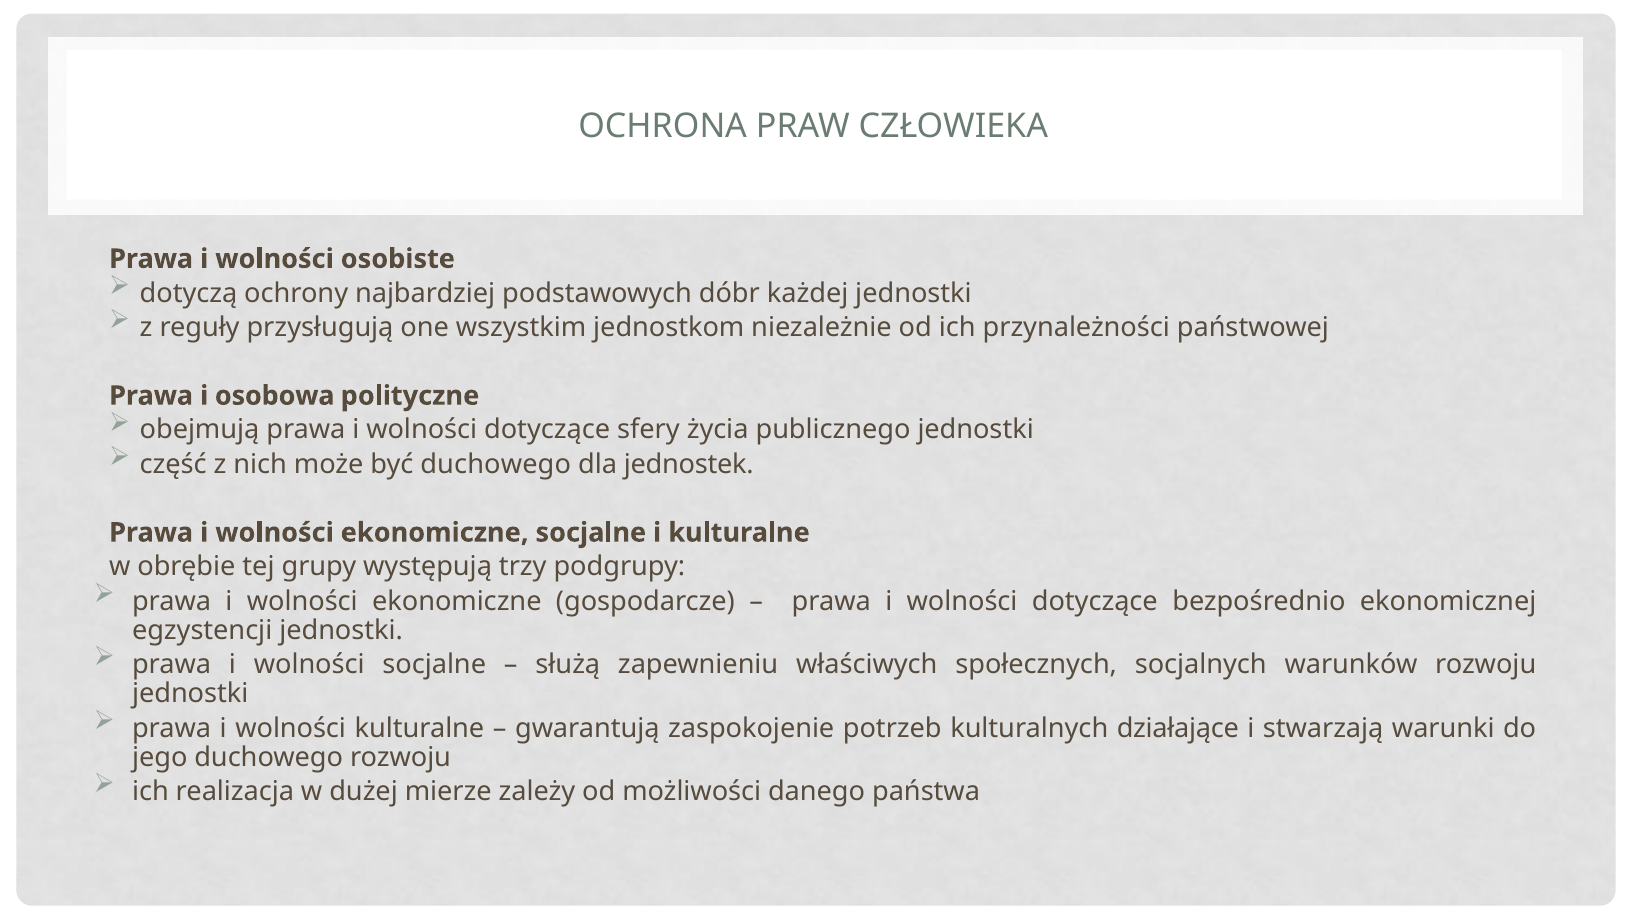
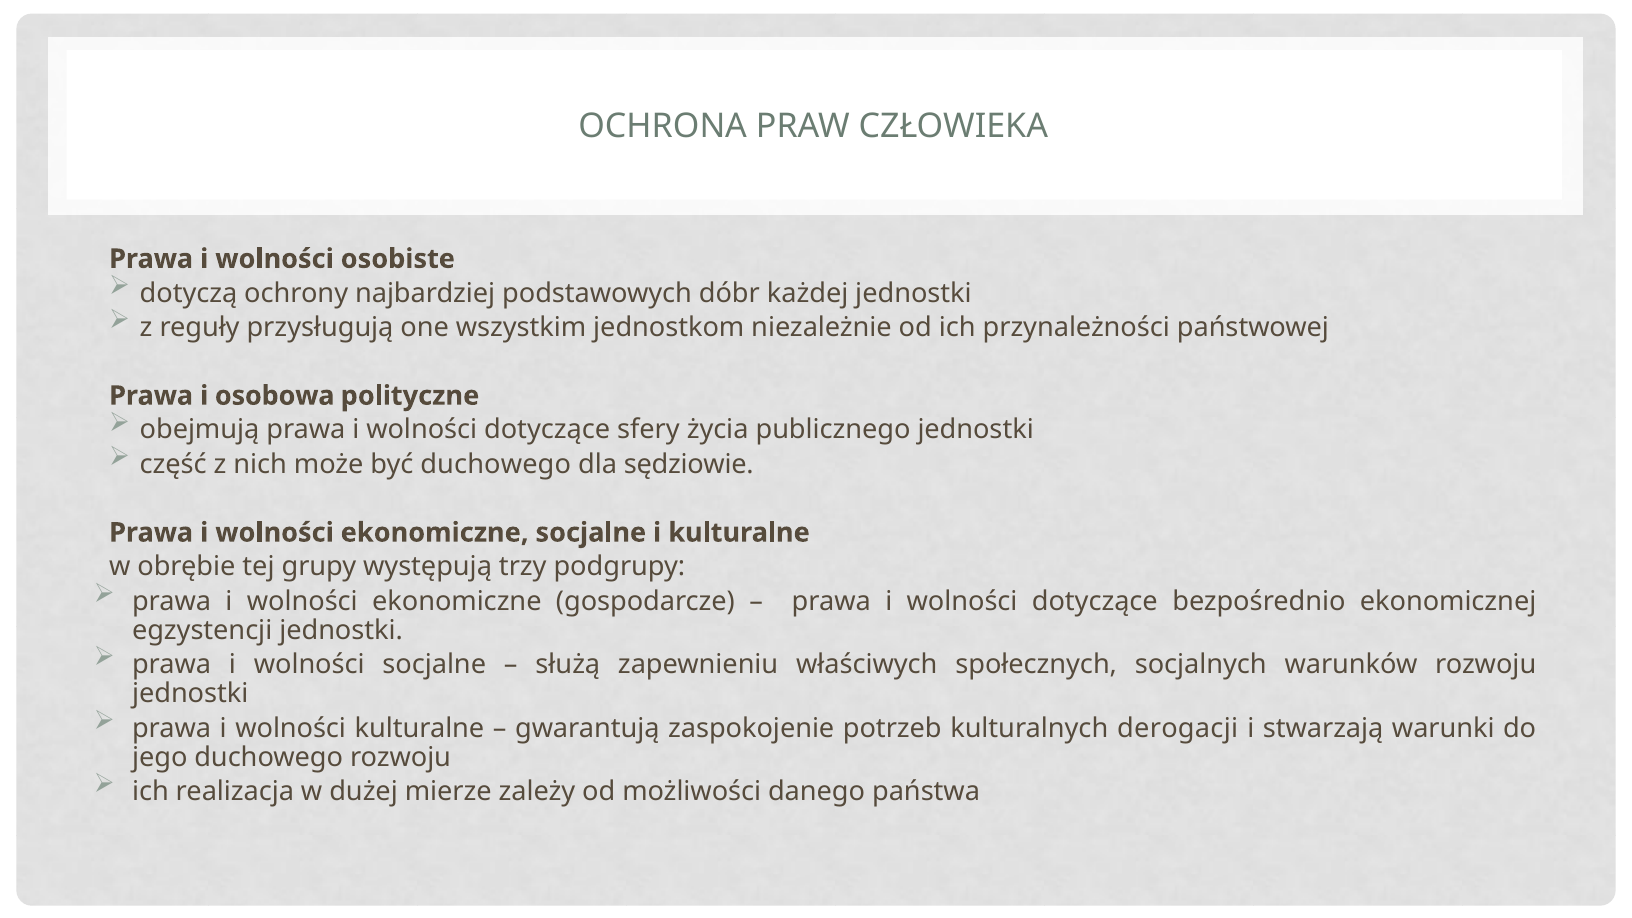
jednostek: jednostek -> sędziowie (689, 464)
działające: działające -> derogacji (1178, 728)
